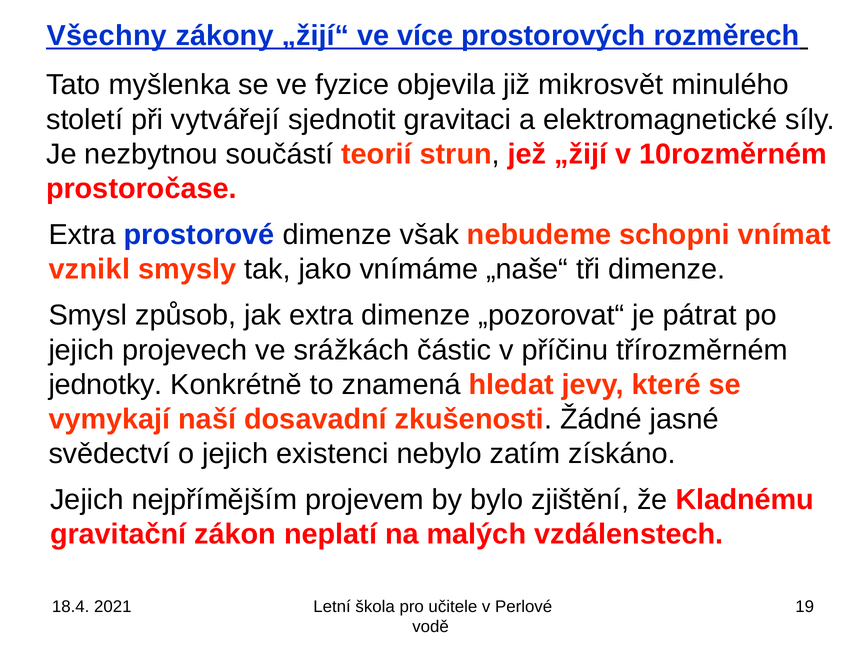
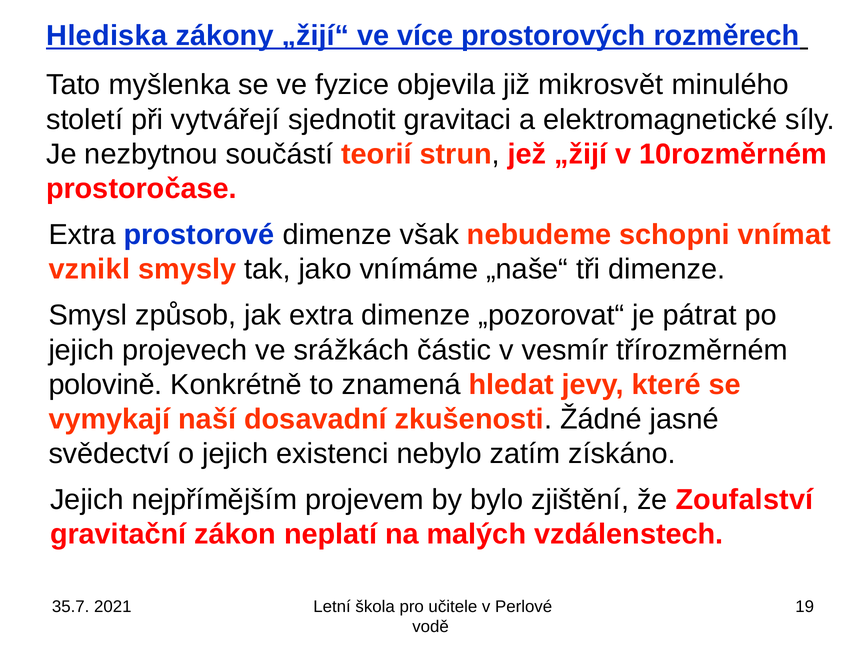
Všechny: Všechny -> Hlediska (107, 36)
příčinu: příčinu -> vesmír (565, 350)
jednotky: jednotky -> polovině (106, 385)
Kladnému: Kladnému -> Zoufalství (744, 500)
18.4: 18.4 -> 35.7 (71, 607)
